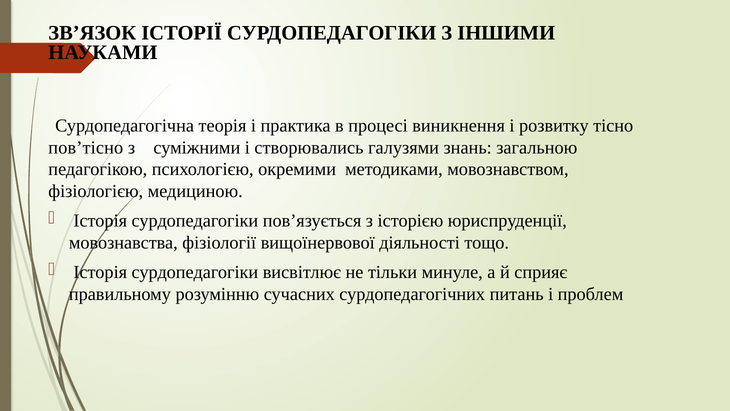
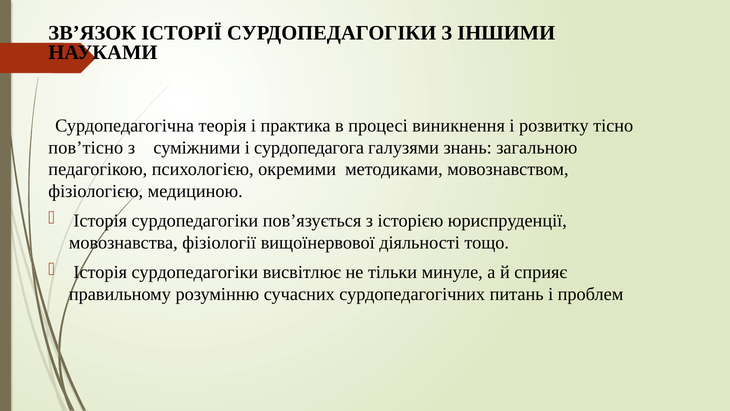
створювались: створювались -> сурдопедагога (309, 147)
